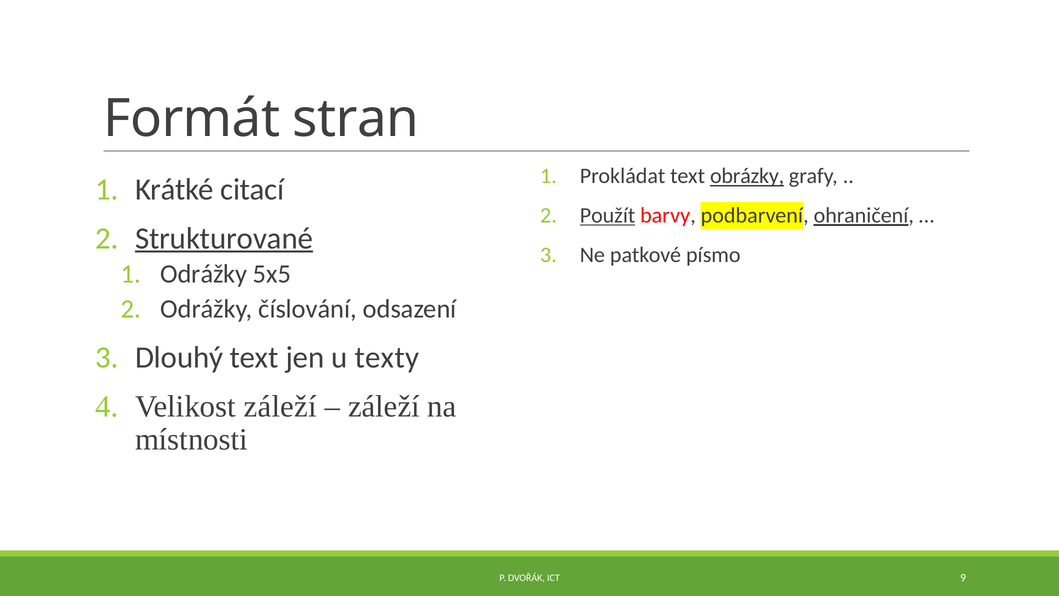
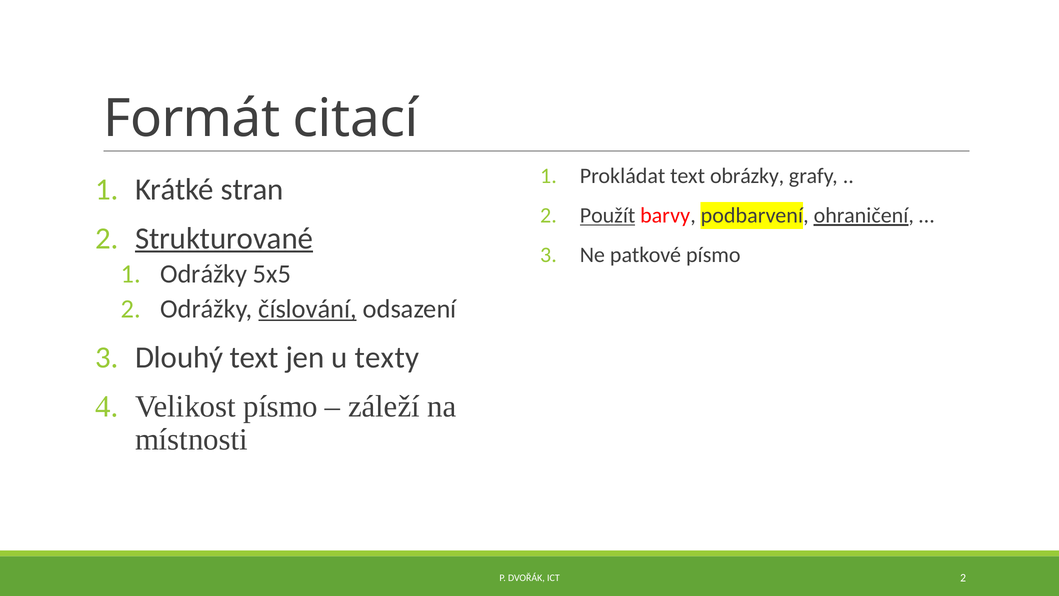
stran: stran -> citací (356, 119)
obrázky underline: present -> none (747, 176)
citací: citací -> stran (252, 189)
číslování underline: none -> present (308, 309)
Velikost záleží: záleží -> písmo (281, 406)
ICT 9: 9 -> 2 (963, 578)
